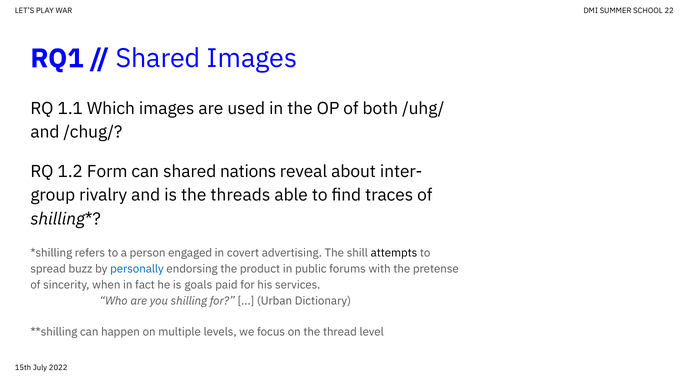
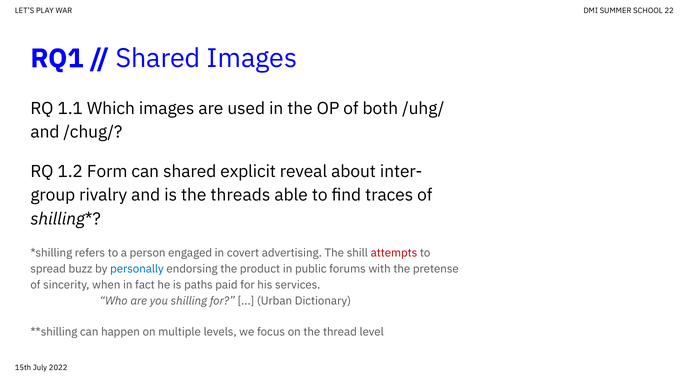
nations: nations -> explicit (248, 171)
attempts colour: black -> red (394, 253)
goals: goals -> paths (198, 285)
